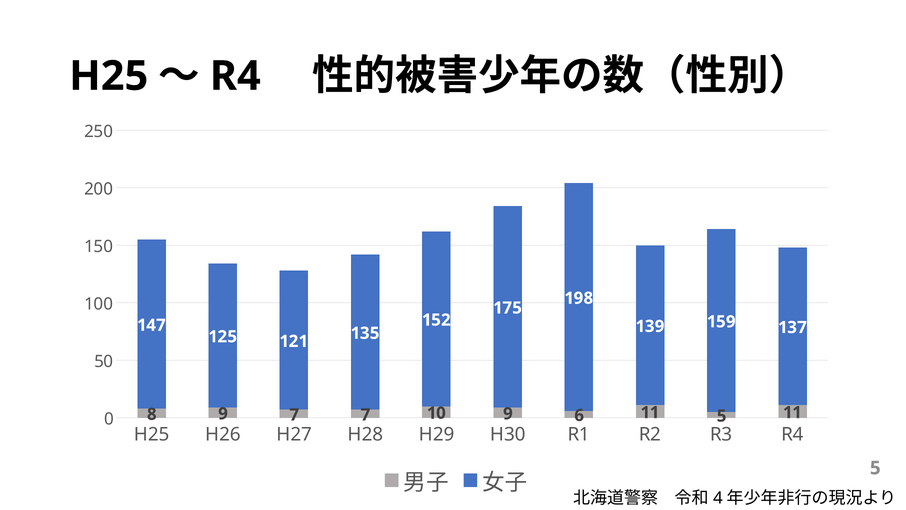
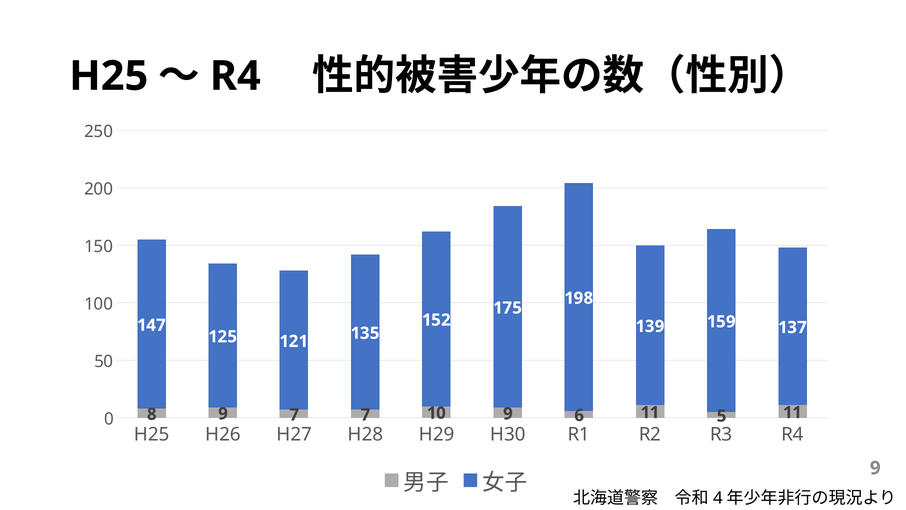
5: 5 -> 9 (875, 468)
